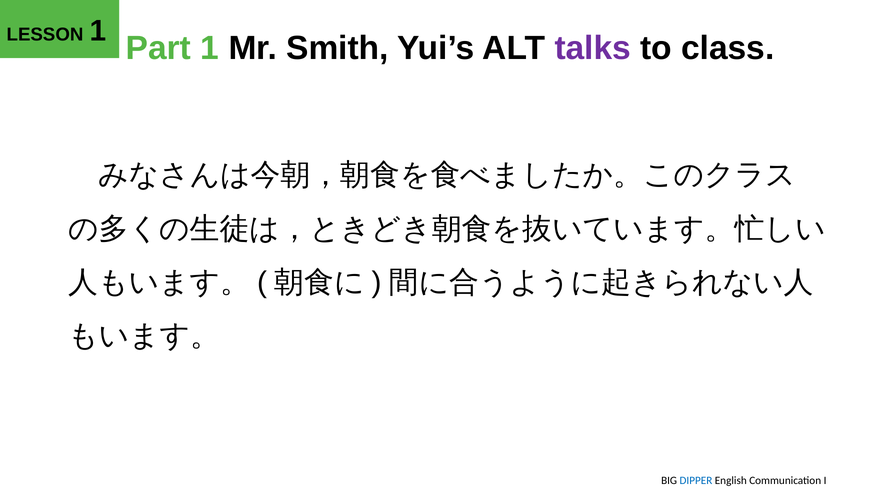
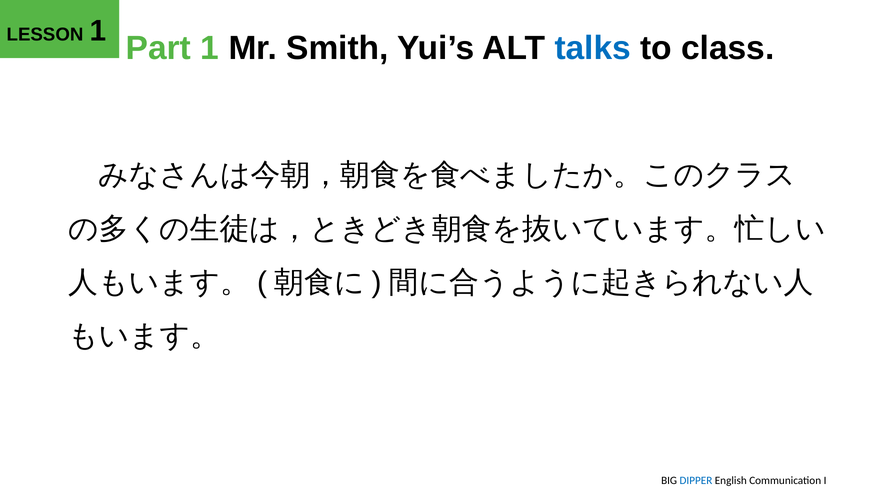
talks colour: purple -> blue (593, 48)
